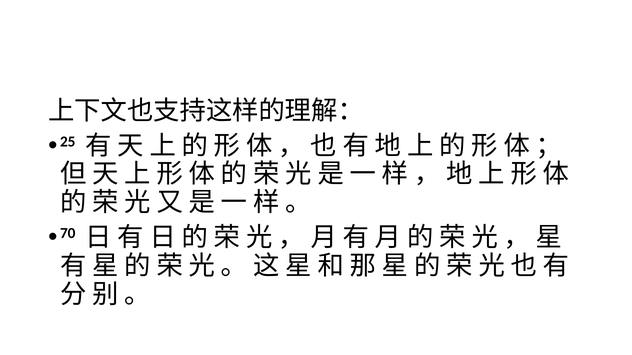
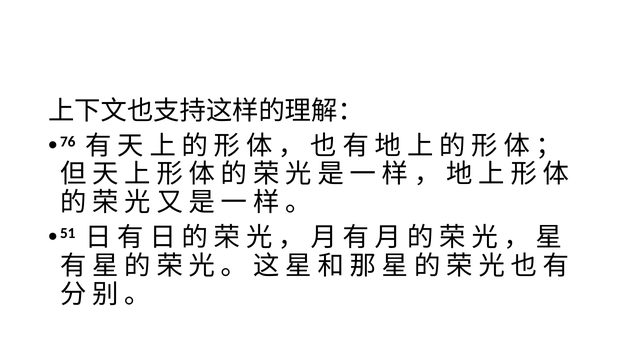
25: 25 -> 76 (68, 142)
70: 70 -> 51 (68, 234)
